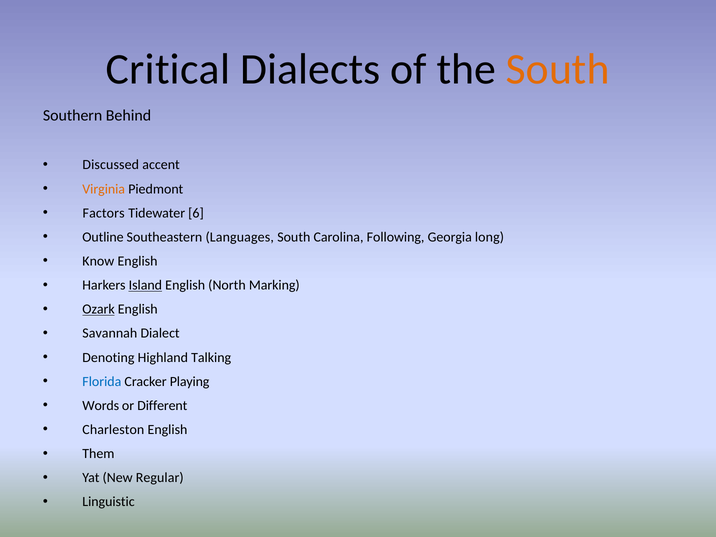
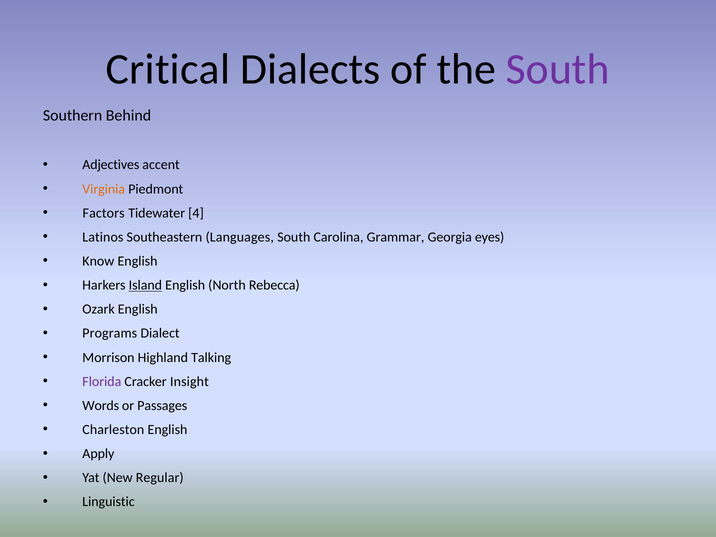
South colour: orange -> purple (558, 69)
Discussed: Discussed -> Adjectives (111, 165)
6: 6 -> 4 (196, 213)
Outline: Outline -> Latinos (103, 237)
Following: Following -> Grammar (396, 237)
long: long -> eyes (490, 237)
Marking: Marking -> Rebecca (274, 285)
Ozark underline: present -> none (99, 309)
Savannah: Savannah -> Programs (110, 333)
Denoting: Denoting -> Morrison (108, 357)
Florida colour: blue -> purple (102, 382)
Playing: Playing -> Insight (189, 382)
Different: Different -> Passages (162, 406)
Them: Them -> Apply (98, 454)
